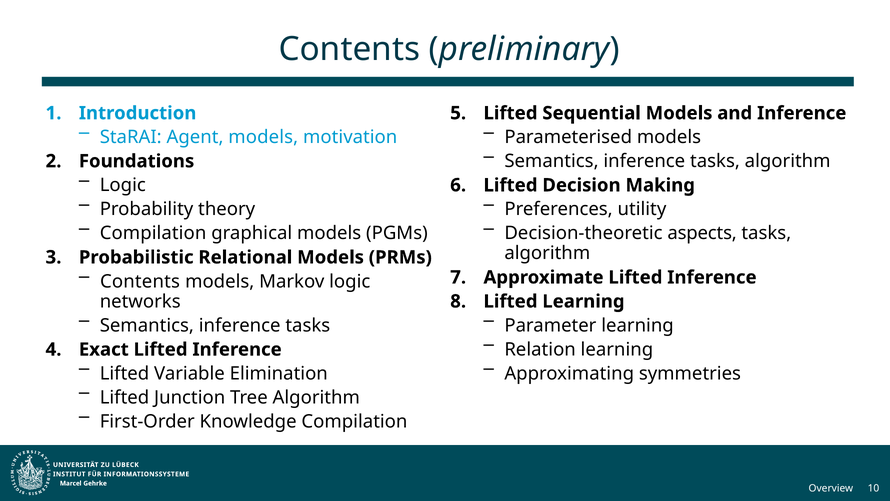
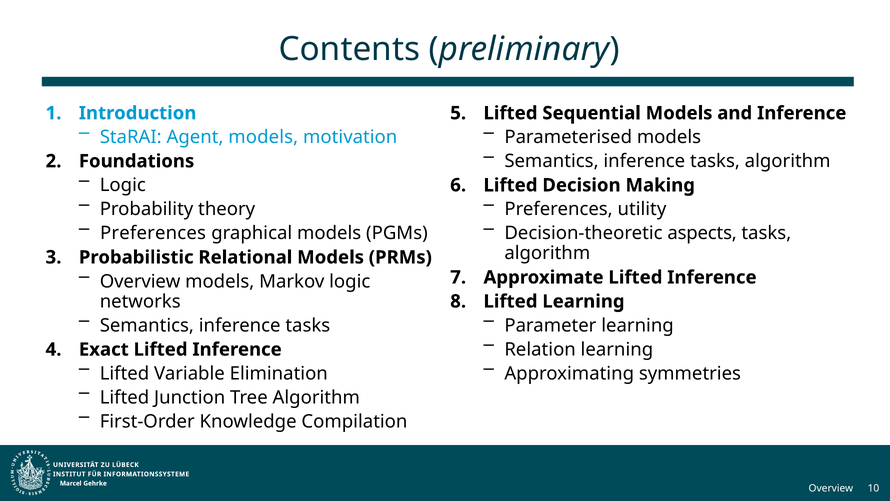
Compilation: Compilation -> Preferences (153, 233)
Contents: Contents -> Overview (140, 281)
